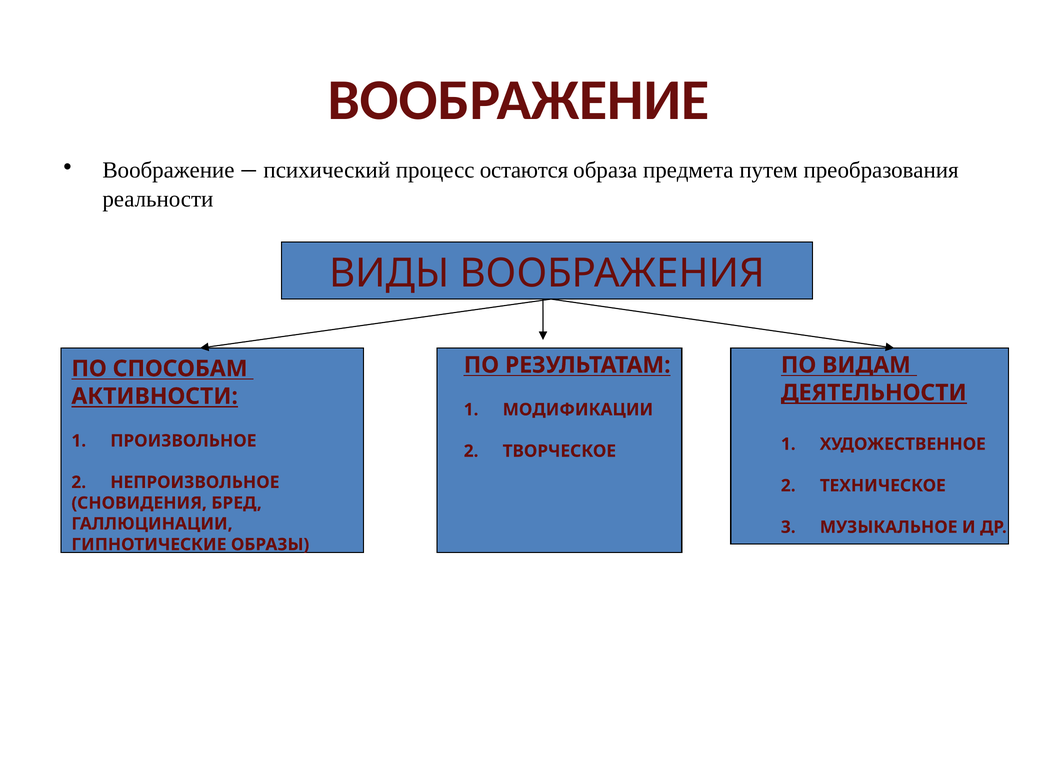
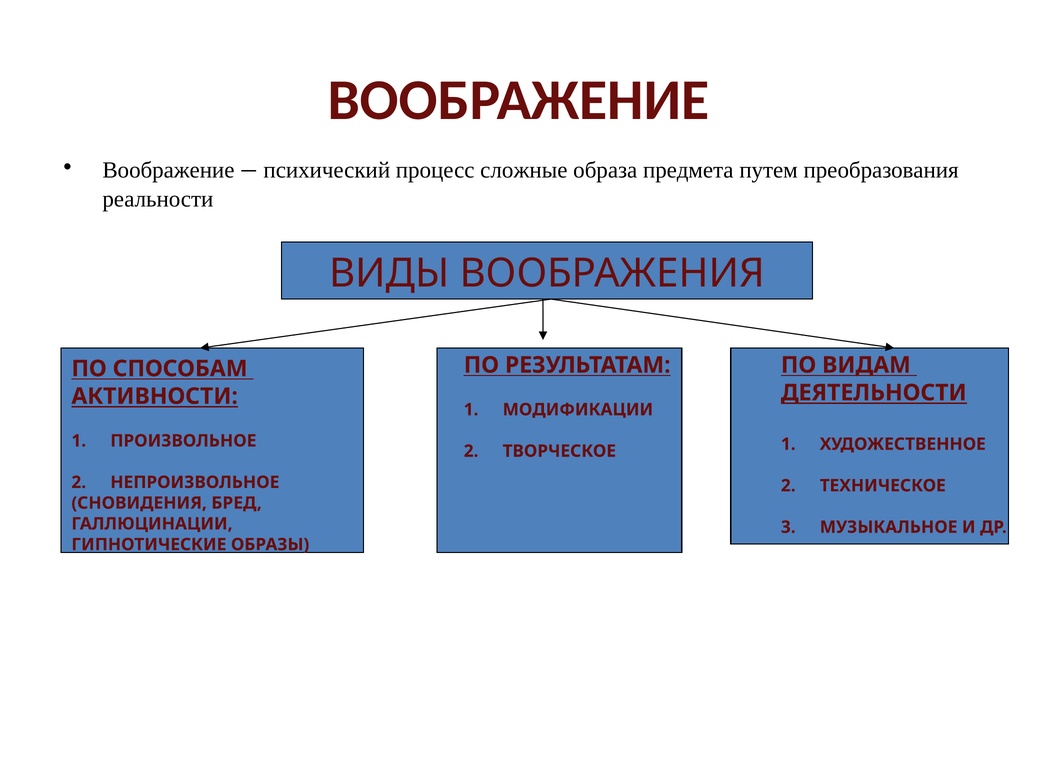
остаются: остаются -> сложные (524, 170)
